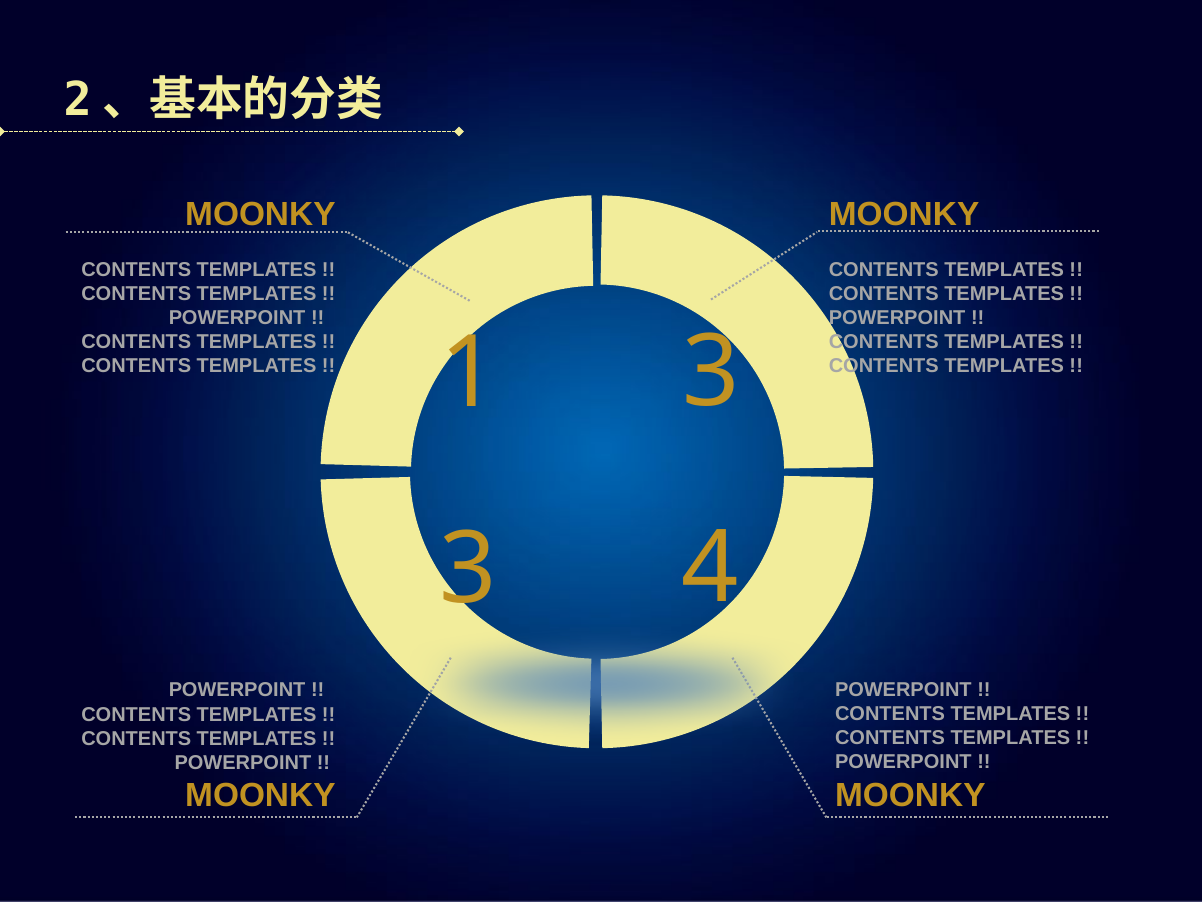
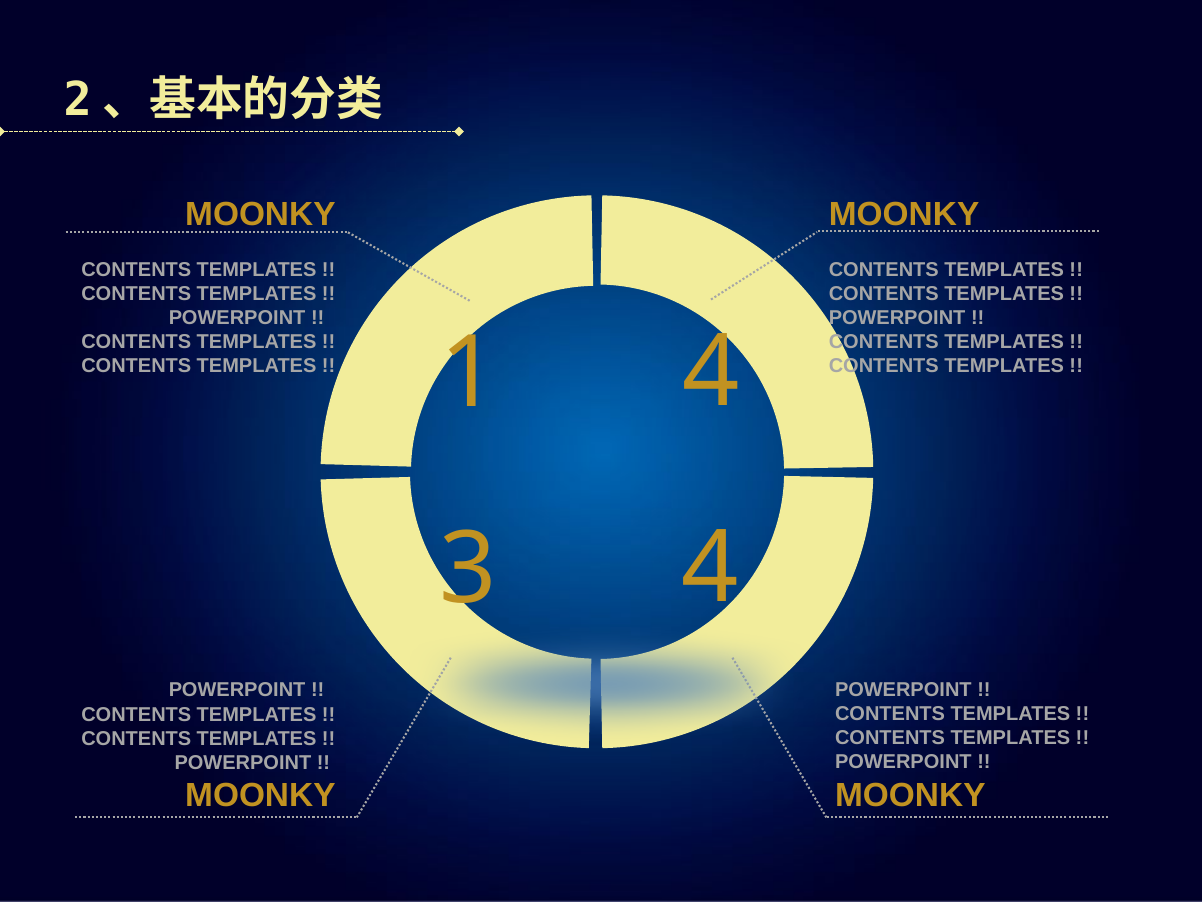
1 3: 3 -> 4 (711, 372)
